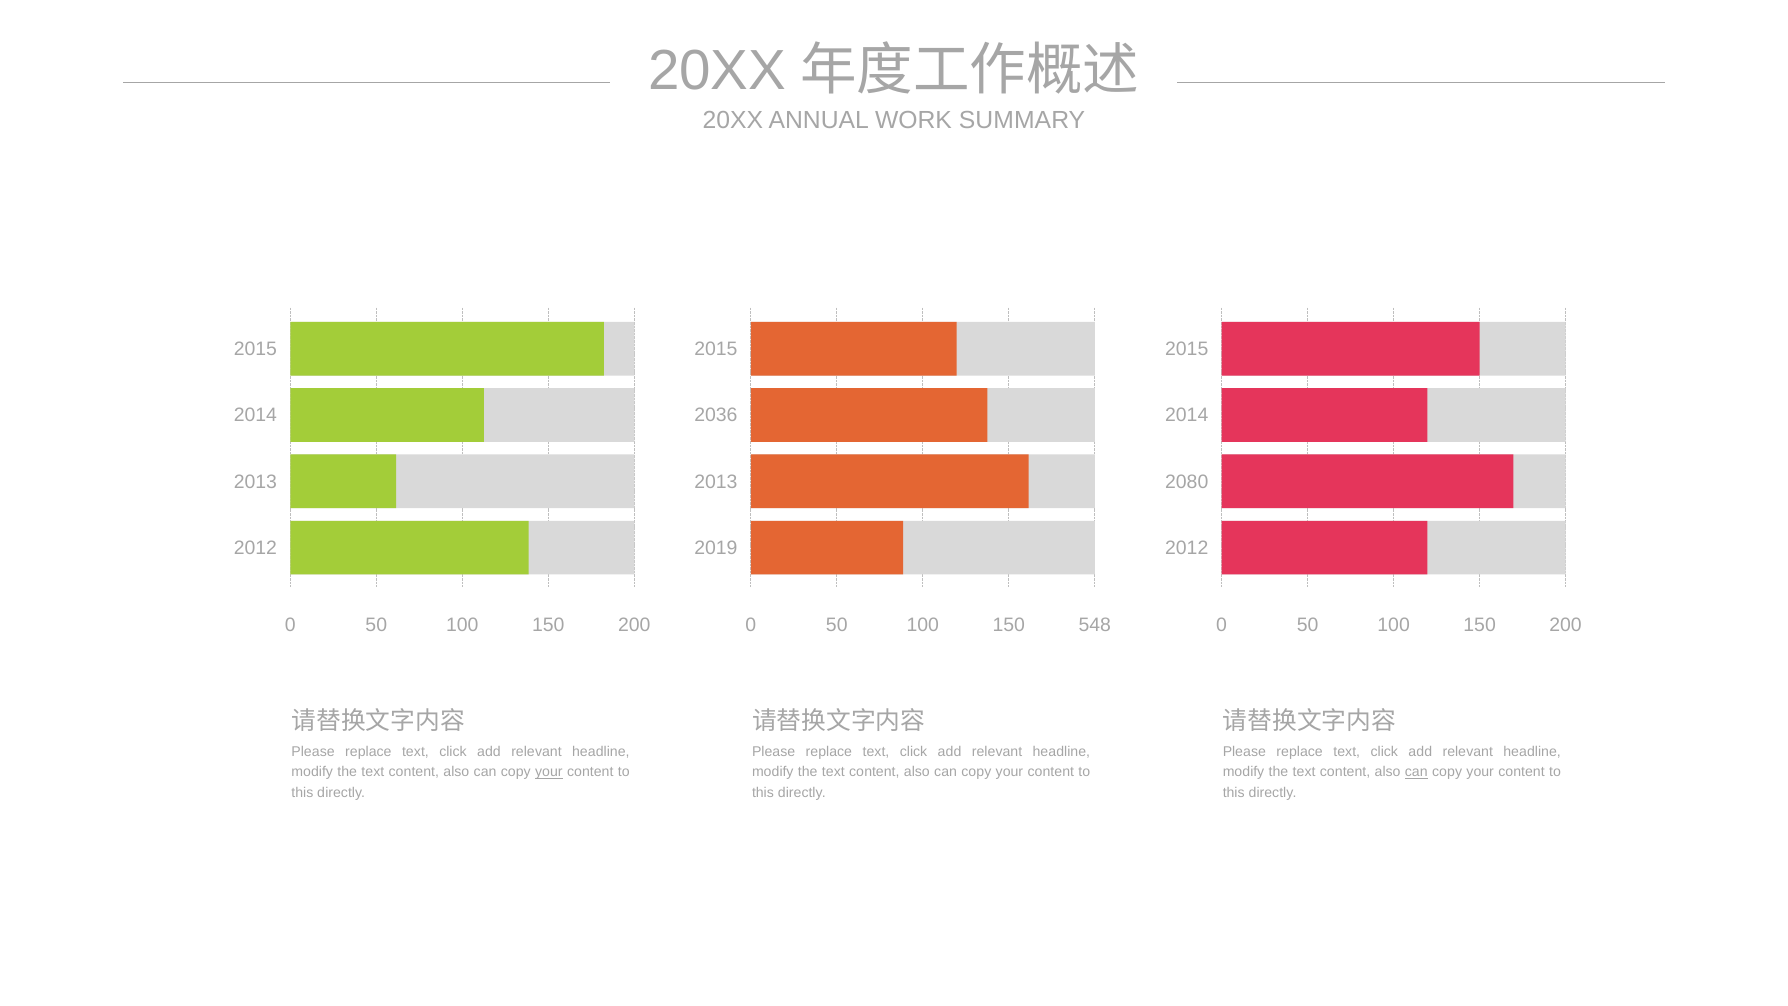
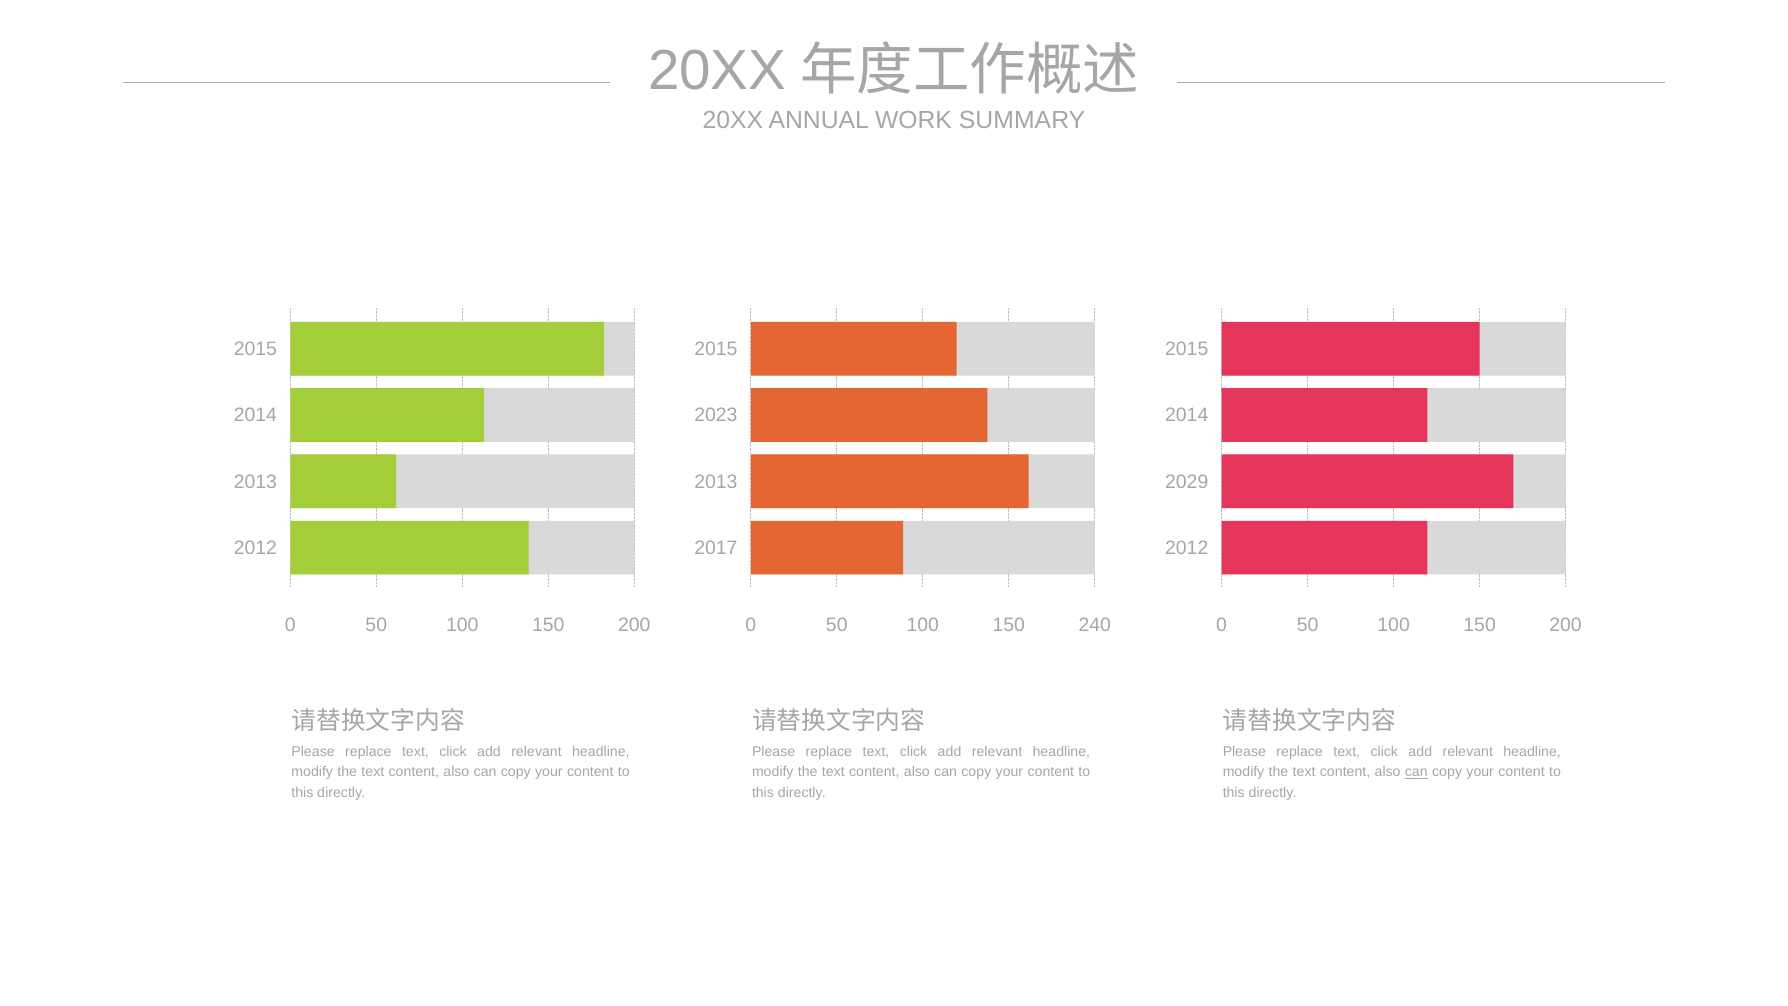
2036: 2036 -> 2023 (716, 415)
2080: 2080 -> 2029 (1187, 482)
2019: 2019 -> 2017 (716, 548)
548: 548 -> 240 (1095, 625)
your underline: present -> none (549, 772)
